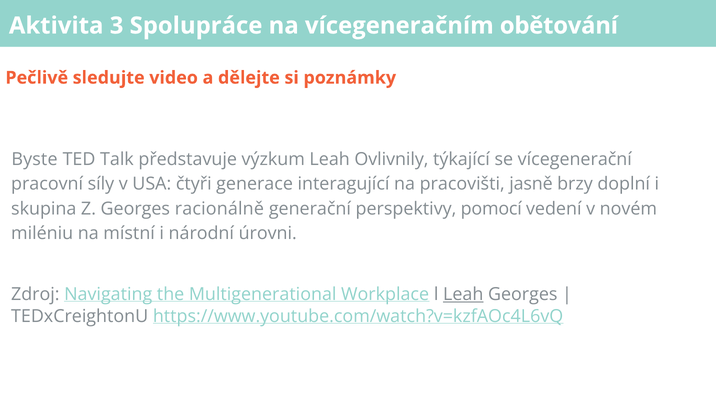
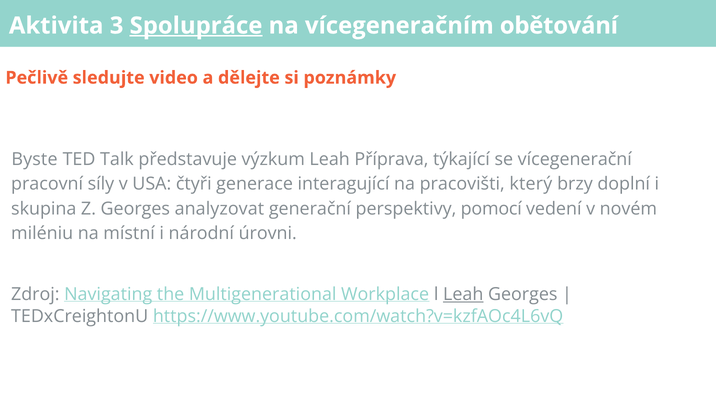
Spolupráce underline: none -> present (196, 26)
Ovlivnily: Ovlivnily -> Příprava (391, 159)
jasně: jasně -> který (531, 184)
racionálně: racionálně -> analyzovat (219, 208)
